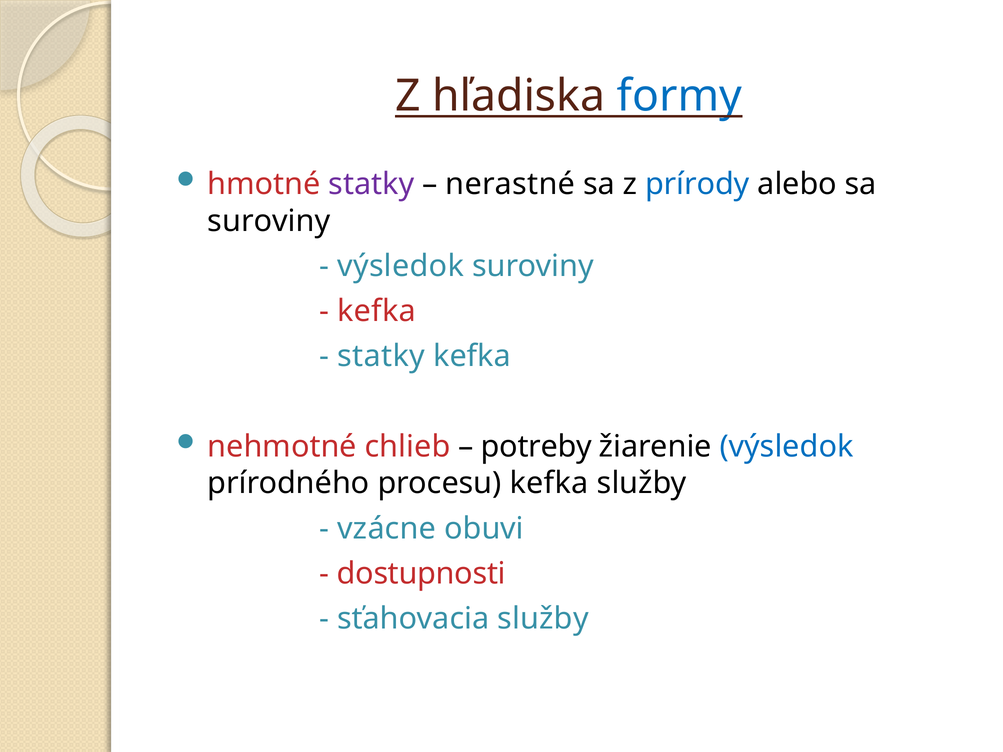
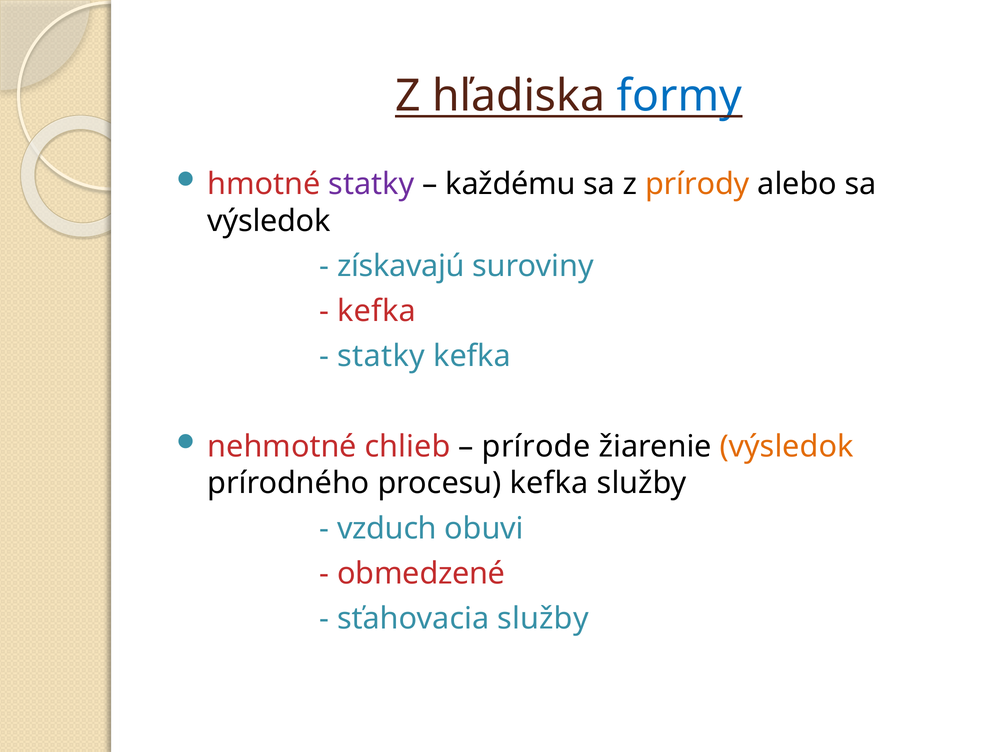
nerastné: nerastné -> každému (510, 184)
prírody colour: blue -> orange (697, 184)
suroviny: suroviny -> výsledok (269, 221)
výsledok: výsledok -> získavajú (401, 266)
potreby: potreby -> prírode (536, 447)
výsledok colour: blue -> orange (787, 447)
vzácne: vzácne -> vzduch (387, 529)
dostupnosti: dostupnosti -> obmedzené (421, 574)
